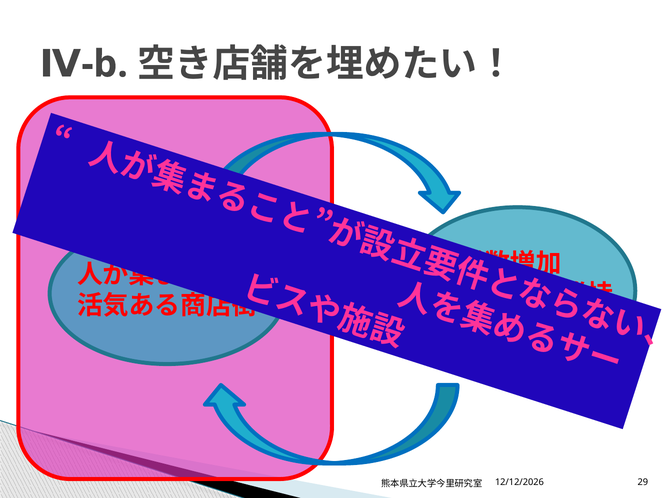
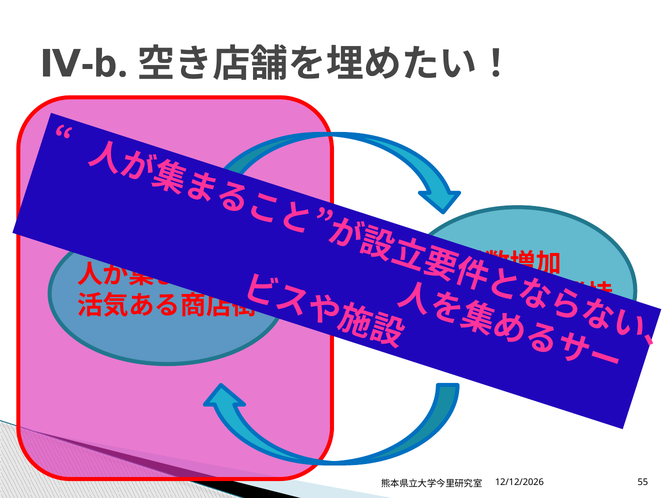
29: 29 -> 55 (643, 482)
